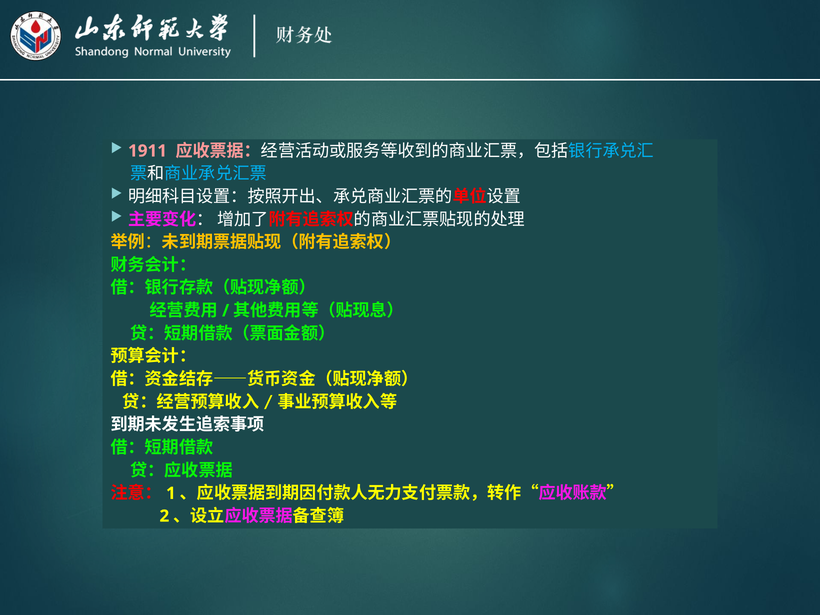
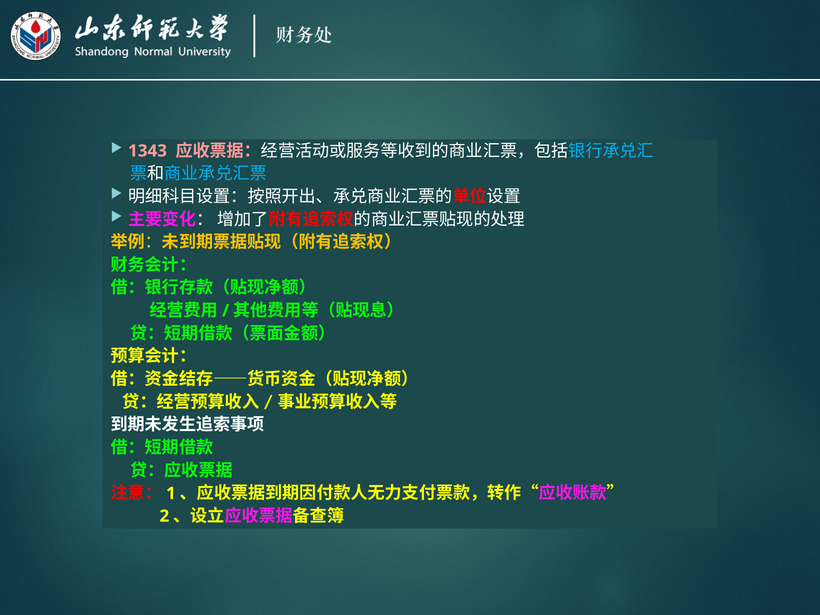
1911: 1911 -> 1343 (148, 151)
